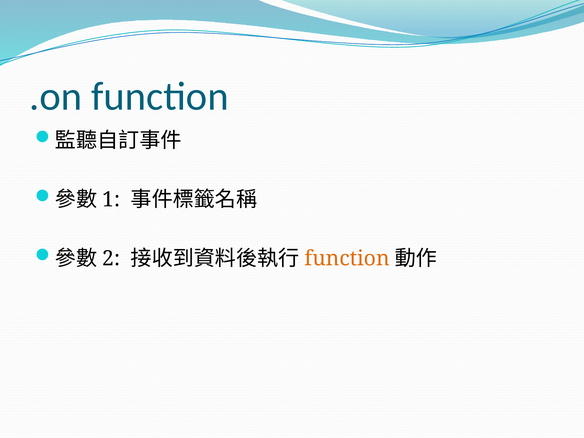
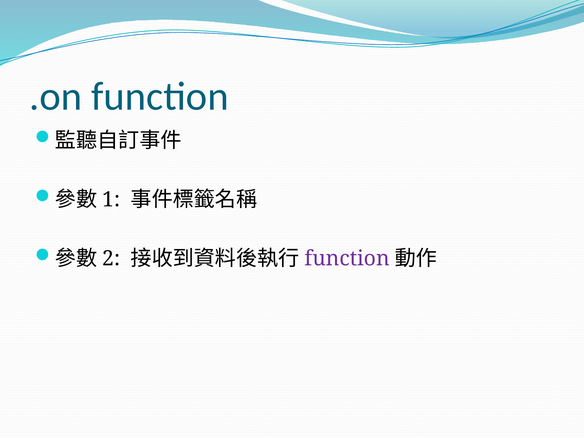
function colour: orange -> purple (347, 259)
